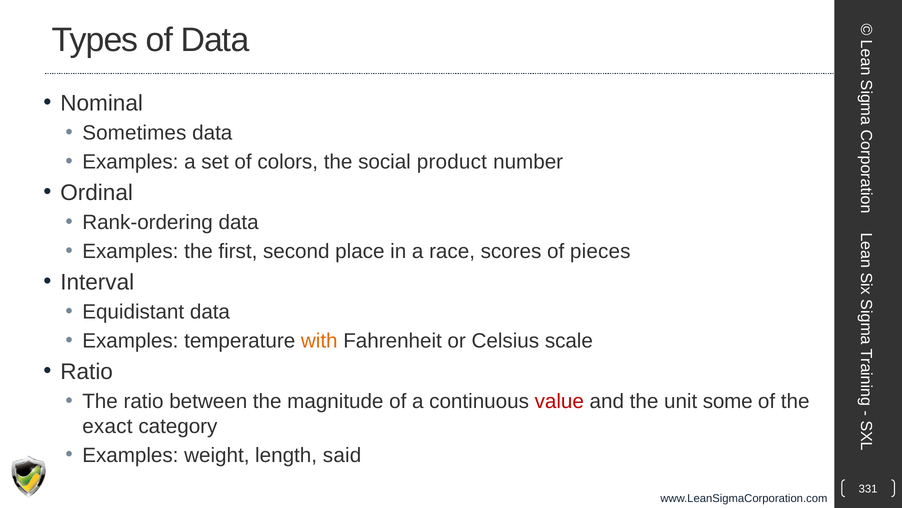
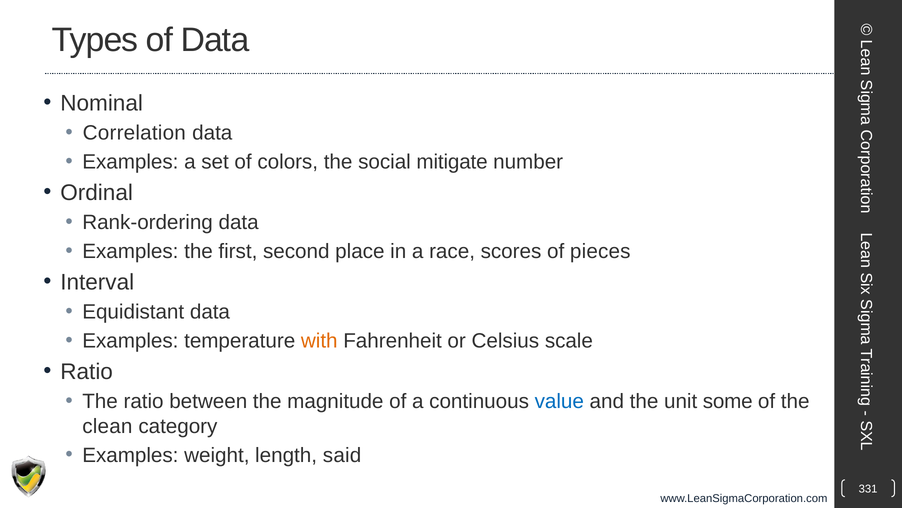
Sometimes: Sometimes -> Correlation (134, 133)
product: product -> mitigate (452, 162)
value colour: red -> blue (559, 401)
exact: exact -> clean (107, 426)
